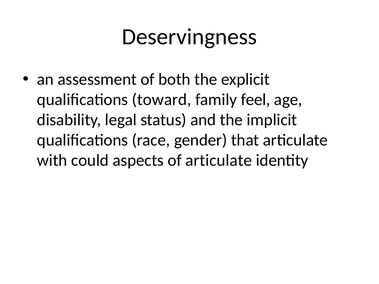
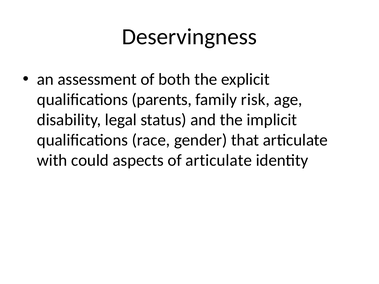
toward: toward -> parents (162, 100)
feel: feel -> risk (255, 100)
